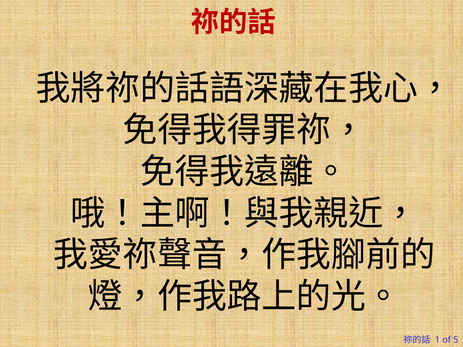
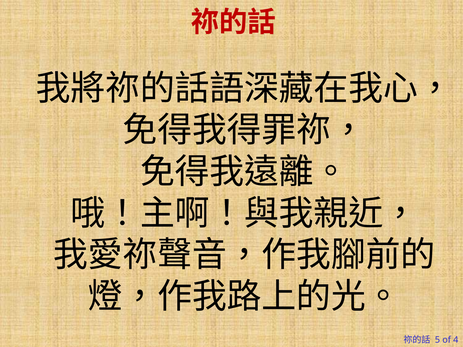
1: 1 -> 5 (437, 340)
5: 5 -> 4 (456, 340)
